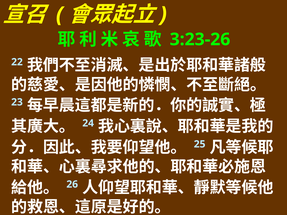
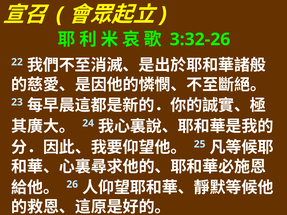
3:23-26: 3:23-26 -> 3:32-26 (200, 39)
